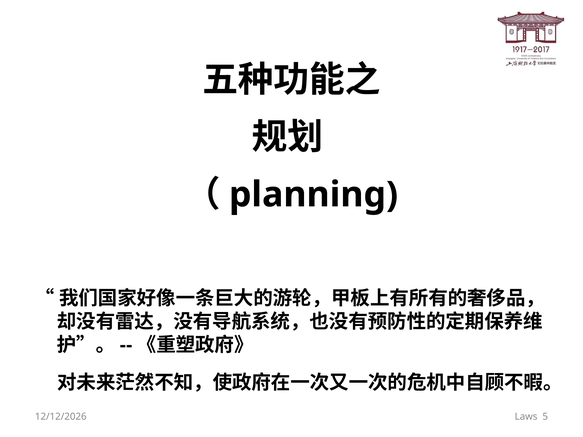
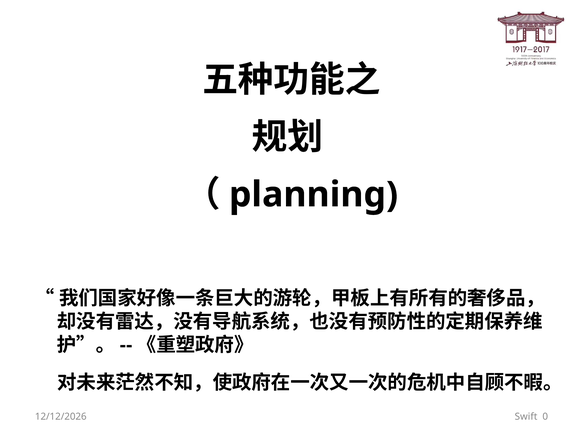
Laws: Laws -> Swift (526, 417)
5: 5 -> 0 (545, 417)
